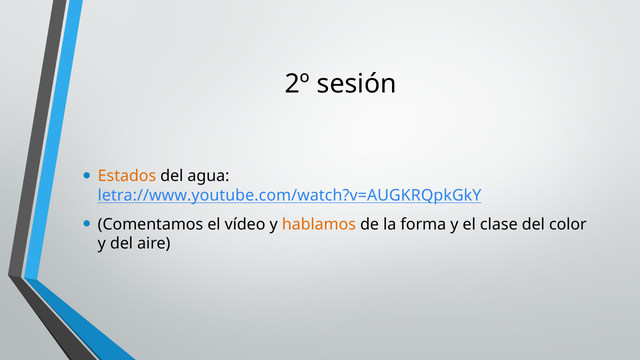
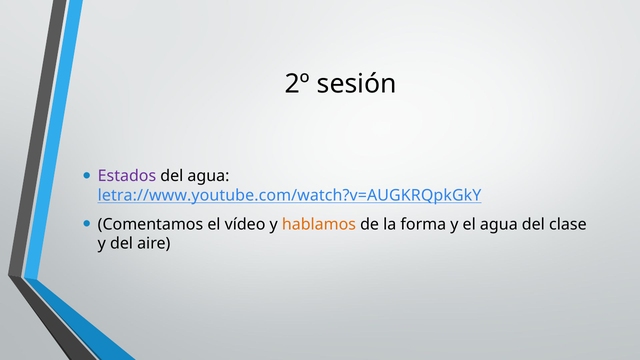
Estados colour: orange -> purple (127, 176)
el clase: clase -> agua (499, 224)
color: color -> clase (568, 224)
